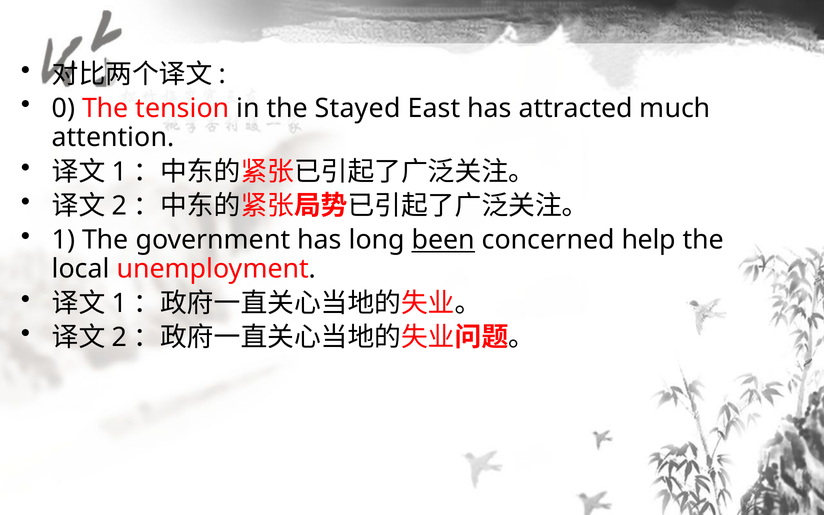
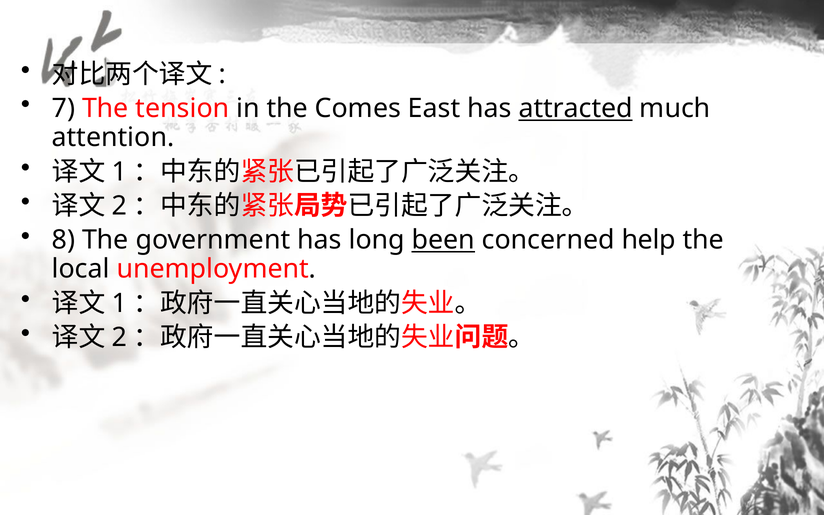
0: 0 -> 7 (63, 109)
Stayed: Stayed -> Comes (358, 109)
attracted underline: none -> present (576, 109)
1: 1 -> 8 (63, 240)
